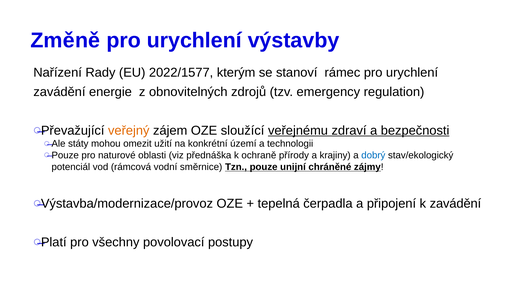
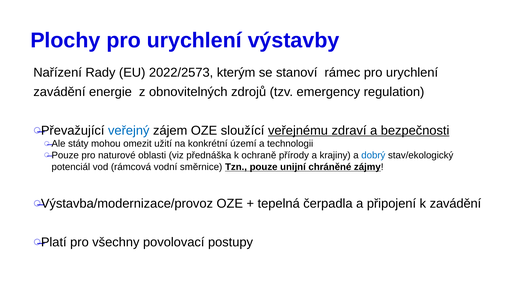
Změně: Změně -> Plochy (65, 40)
2022/1577: 2022/1577 -> 2022/2573 (181, 73)
veřejný colour: orange -> blue (129, 131)
